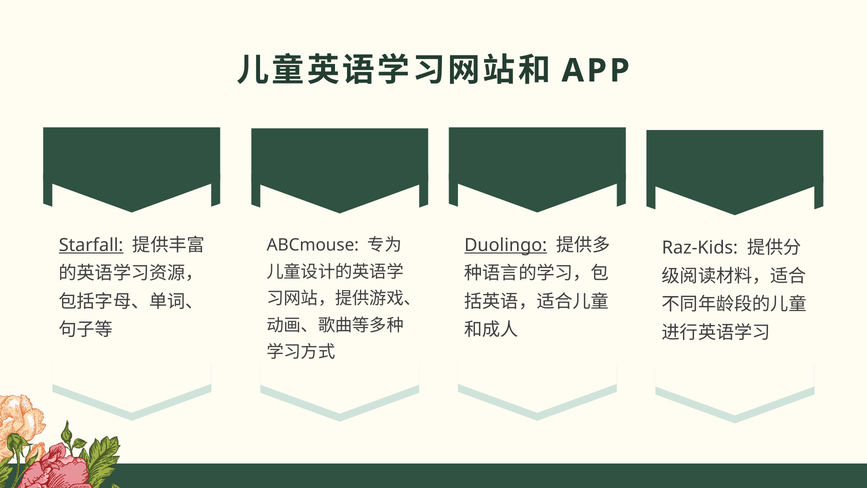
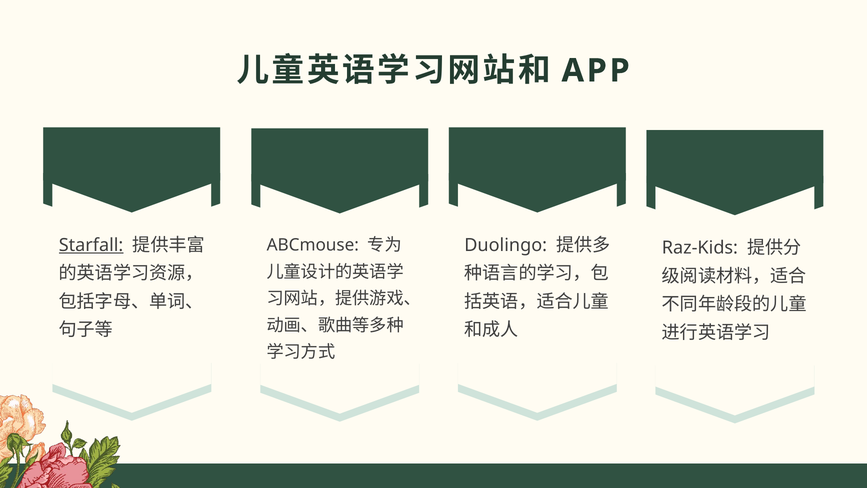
Duolingo underline: present -> none (506, 245)
